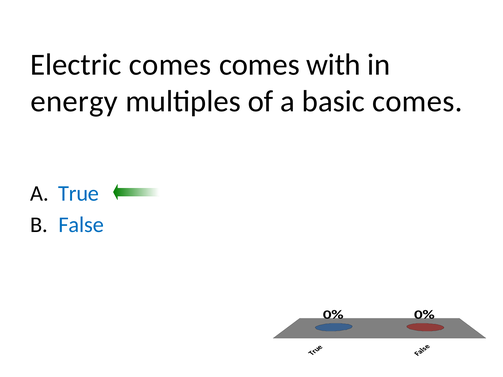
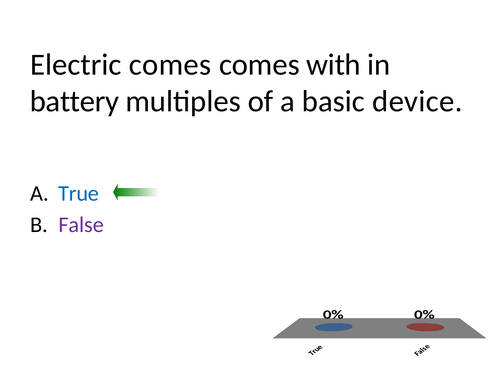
energy: energy -> battery (74, 102)
basic comes: comes -> device (417, 102)
False colour: blue -> purple (81, 225)
